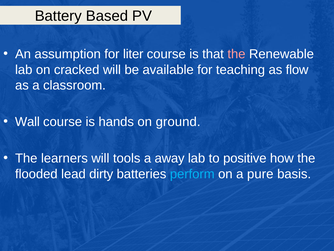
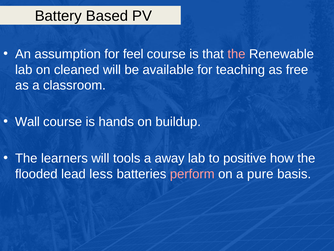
liter: liter -> feel (133, 54)
cracked: cracked -> cleaned (77, 70)
flow: flow -> free (297, 70)
ground: ground -> buildup (178, 122)
dirty: dirty -> less (101, 174)
perform colour: light blue -> pink (192, 174)
